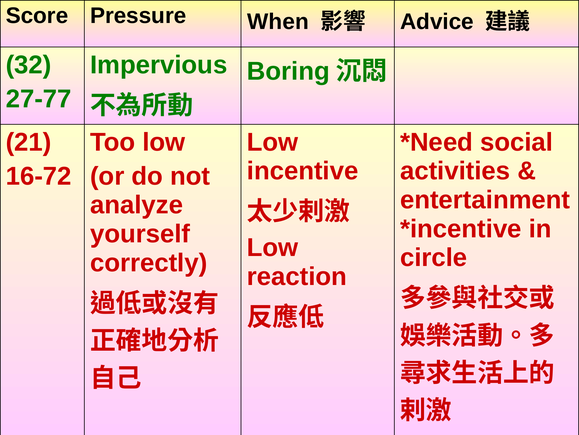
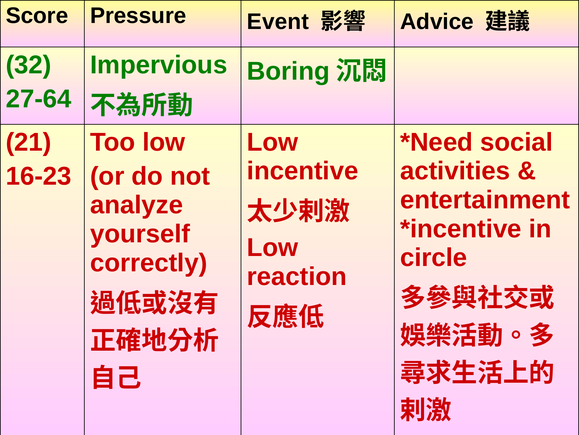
When: When -> Event (278, 22)
27-77: 27-77 -> 27-64 (39, 99)
16-72: 16-72 -> 16-23 (39, 176)
